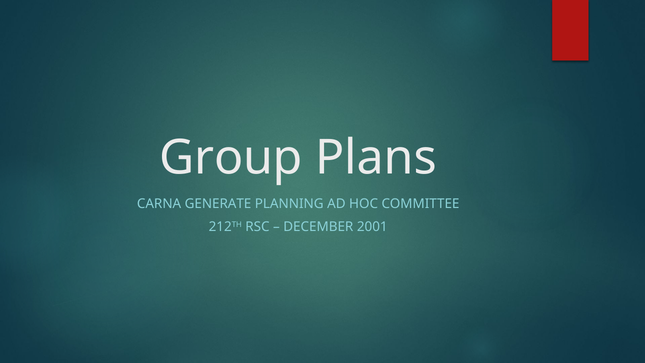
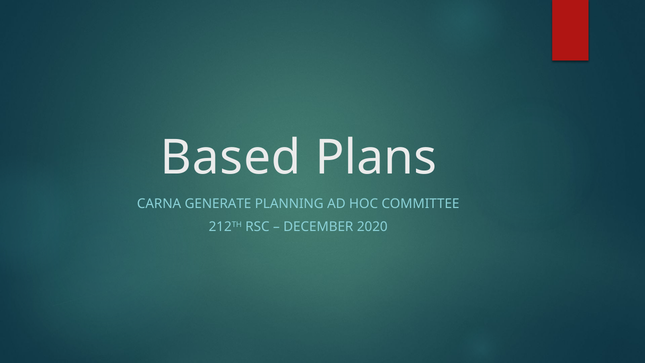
Group: Group -> Based (231, 158)
2001: 2001 -> 2020 (372, 227)
